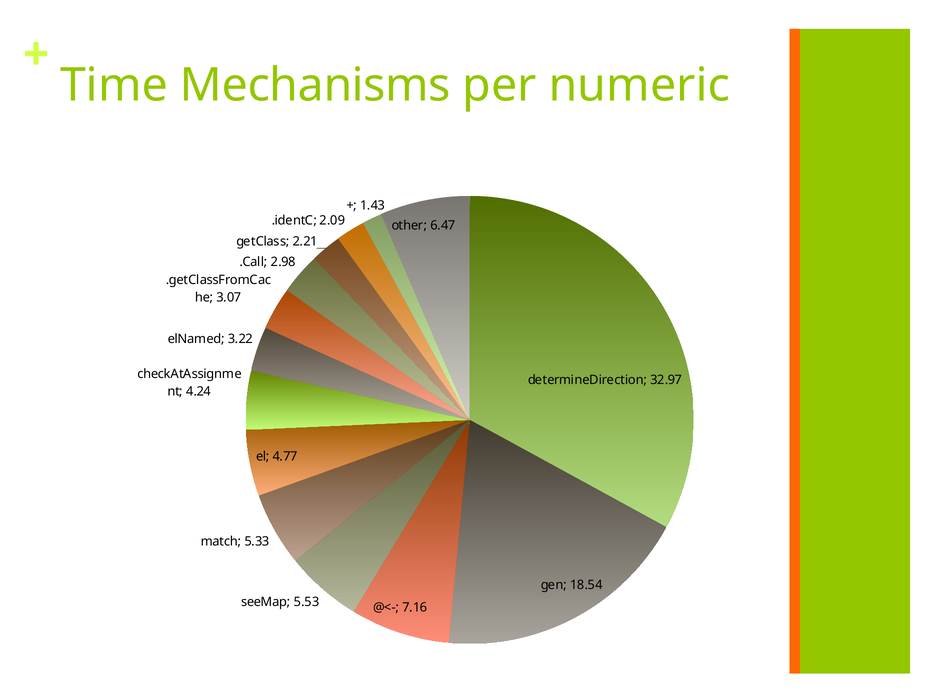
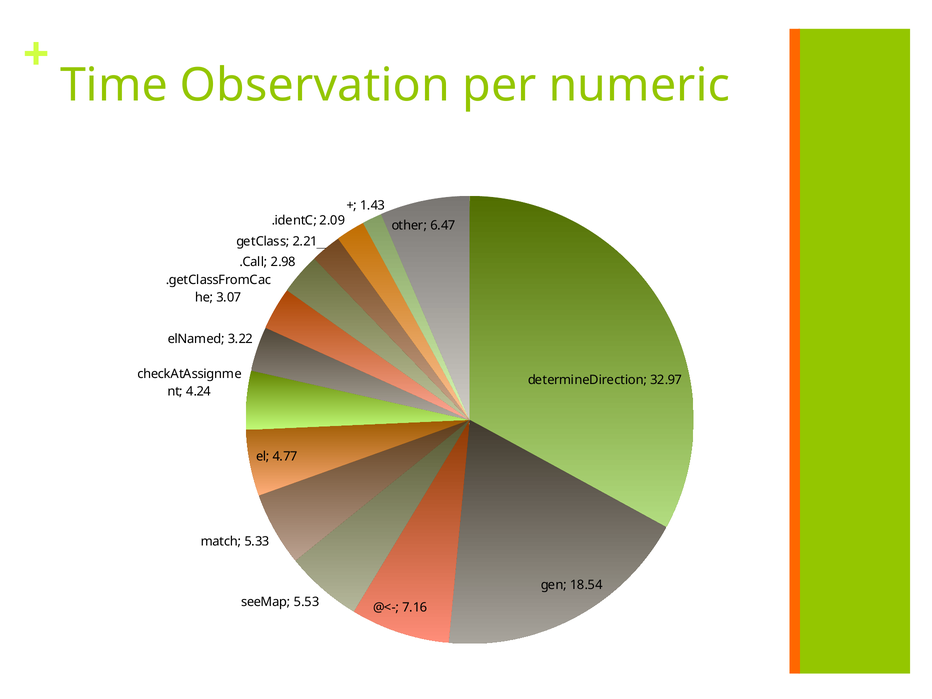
Mechanisms: Mechanisms -> Observation (315, 85)
